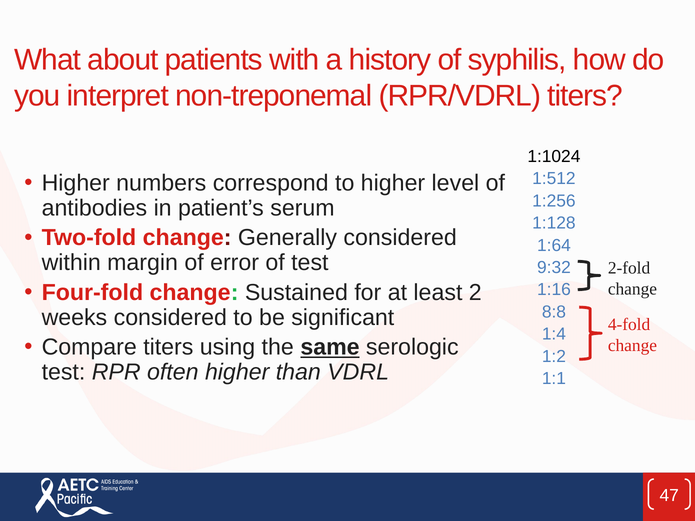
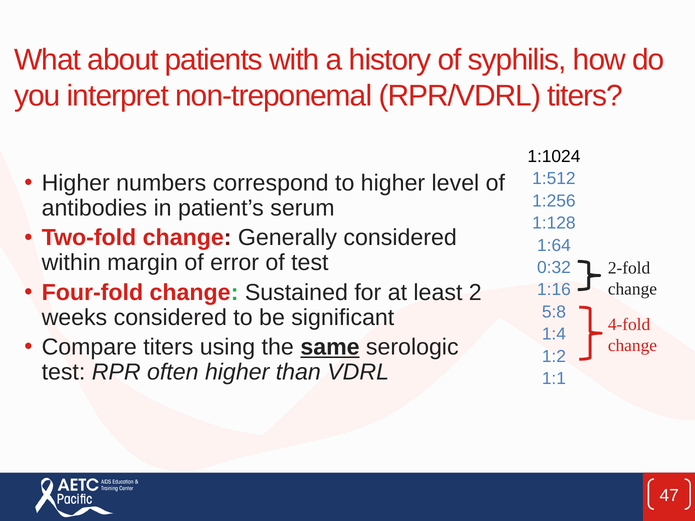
9:32: 9:32 -> 0:32 (554, 268)
8:8: 8:8 -> 5:8 (554, 312)
